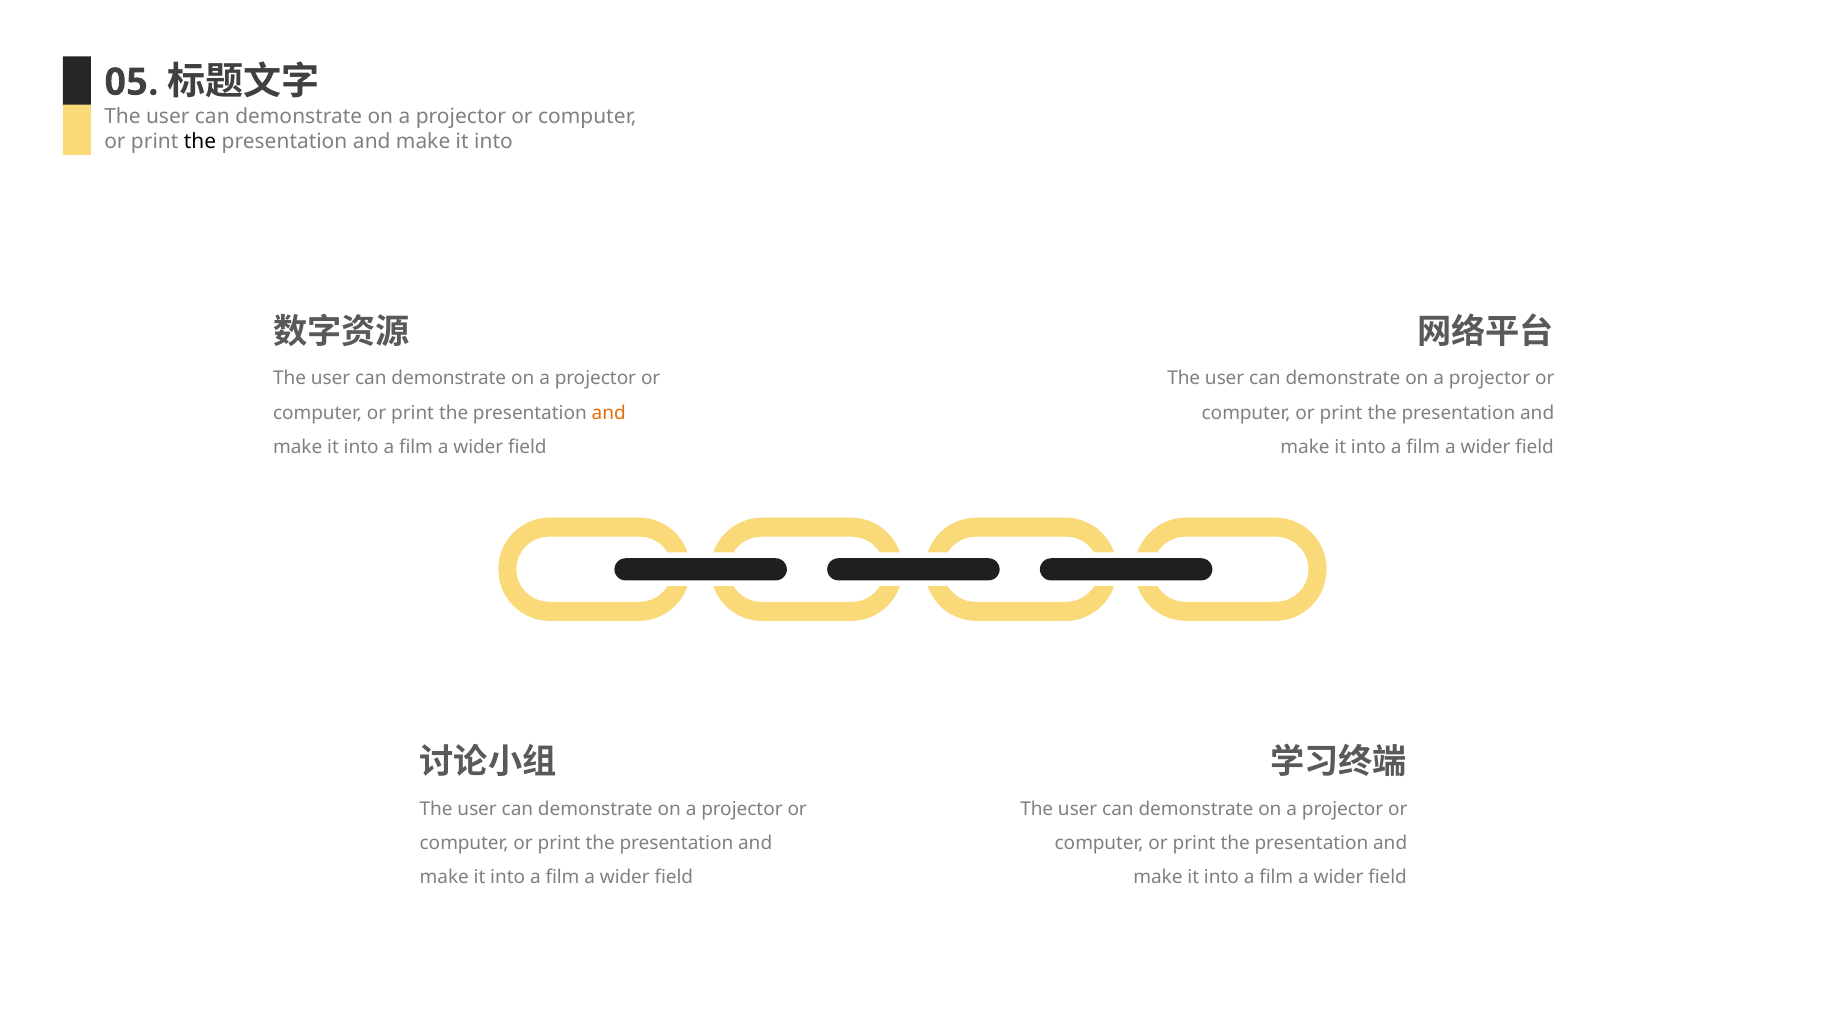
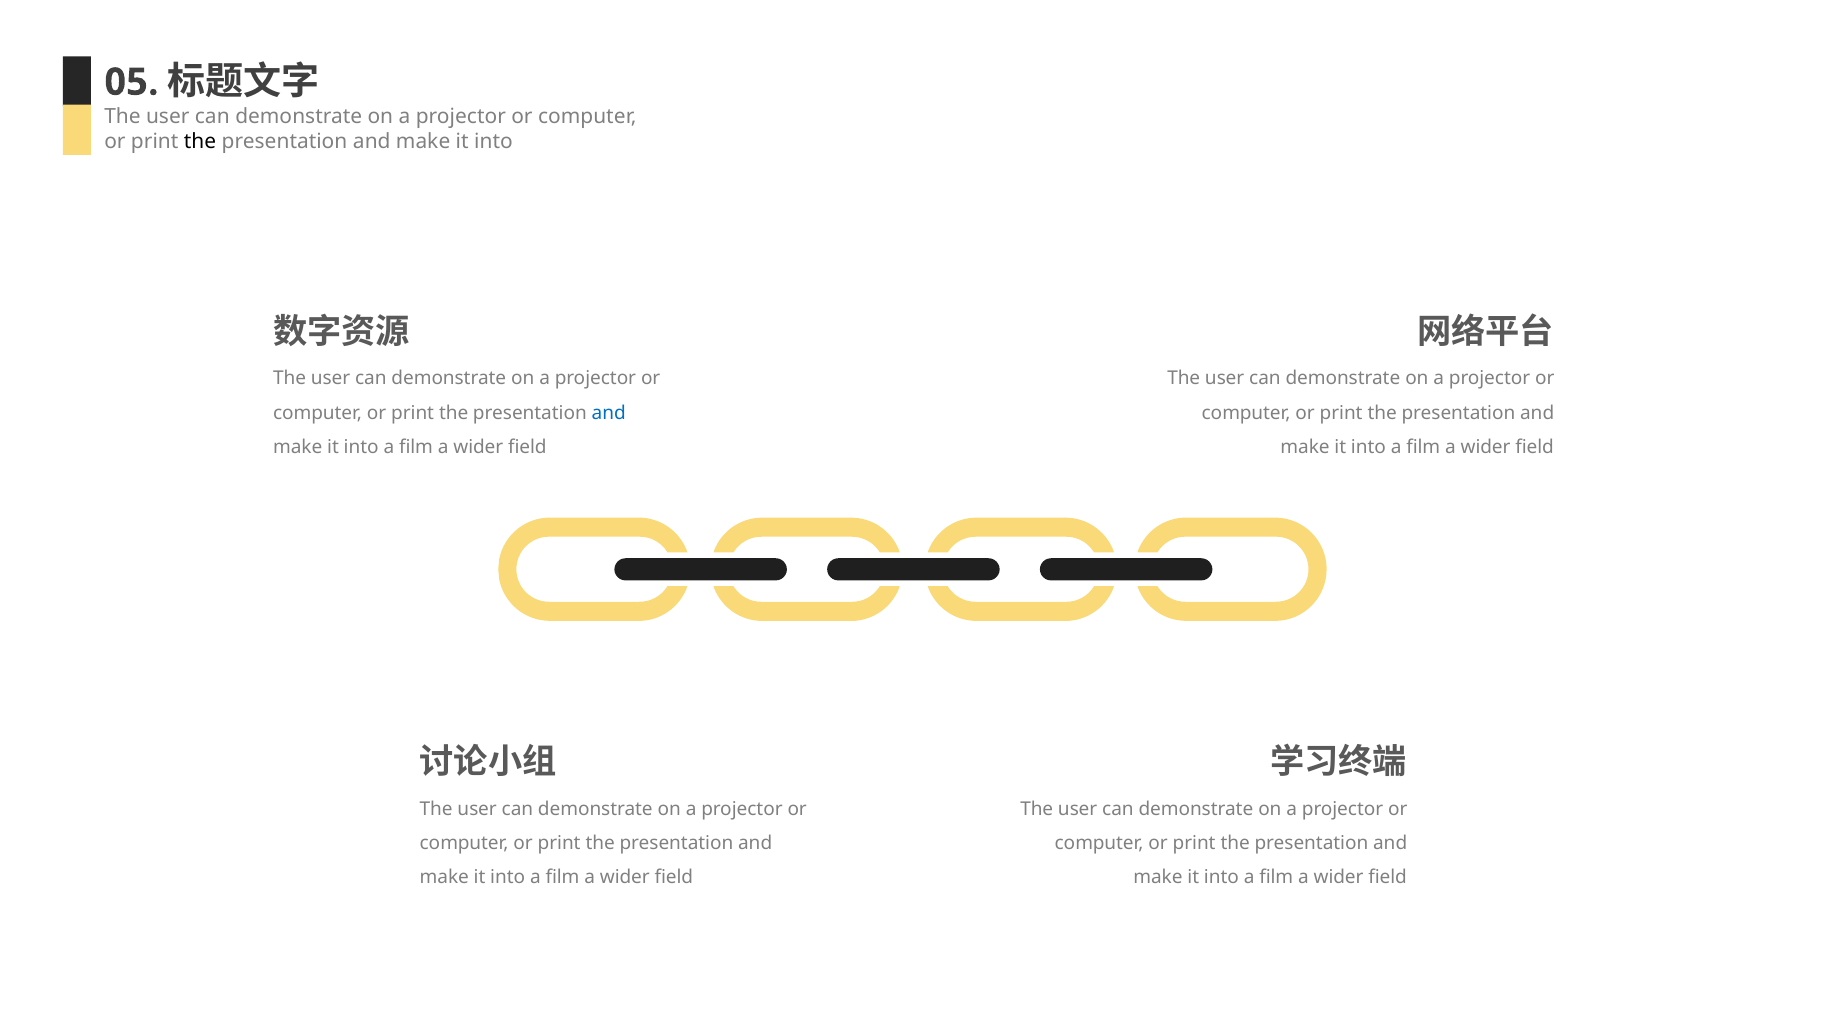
and colour: orange -> blue (609, 413)
